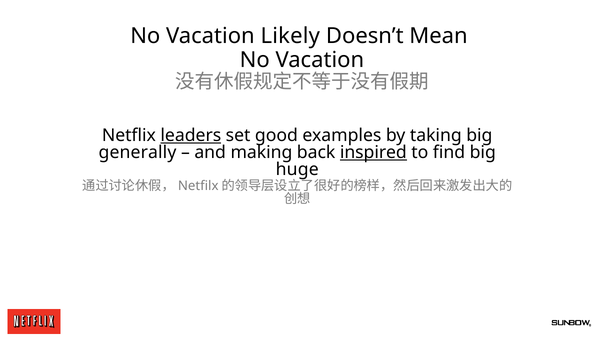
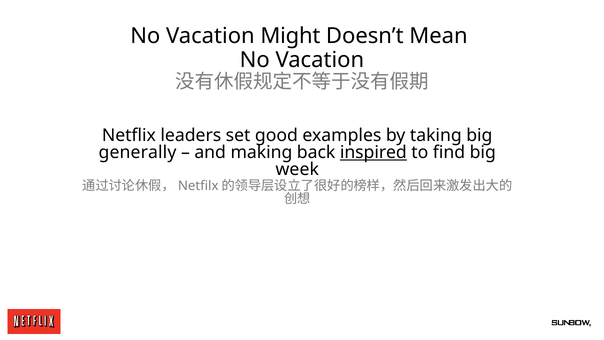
Likely: Likely -> Might (290, 36)
leaders underline: present -> none (191, 135)
huge: huge -> week (297, 169)
